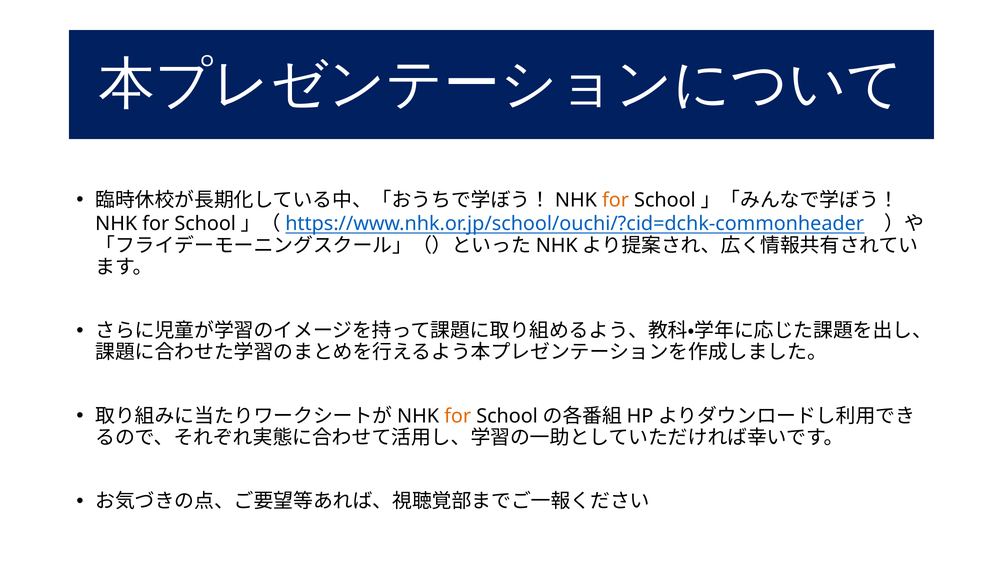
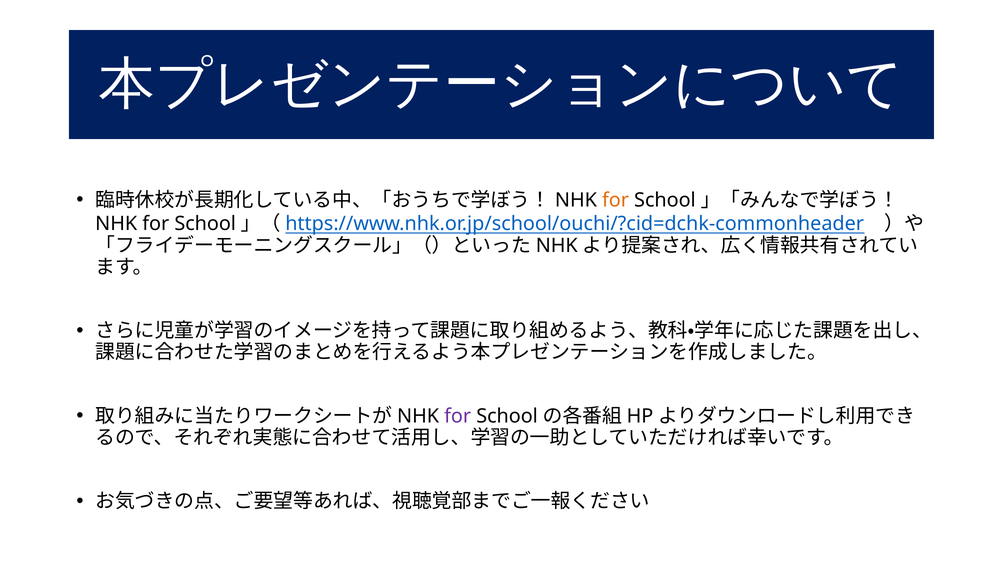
for colour: orange -> purple (458, 416)
